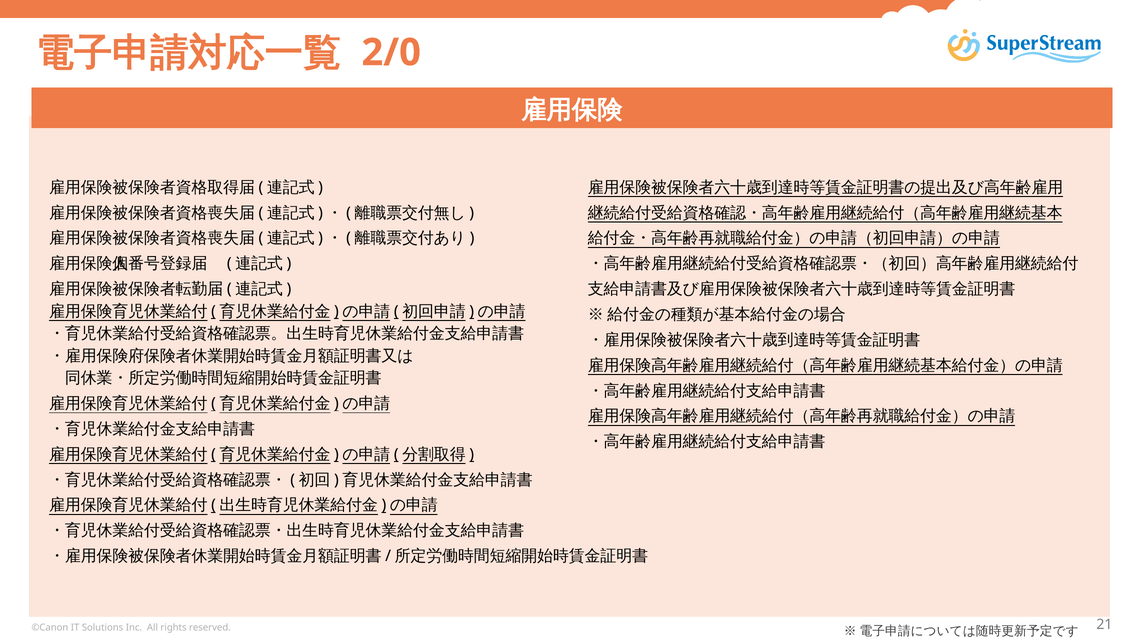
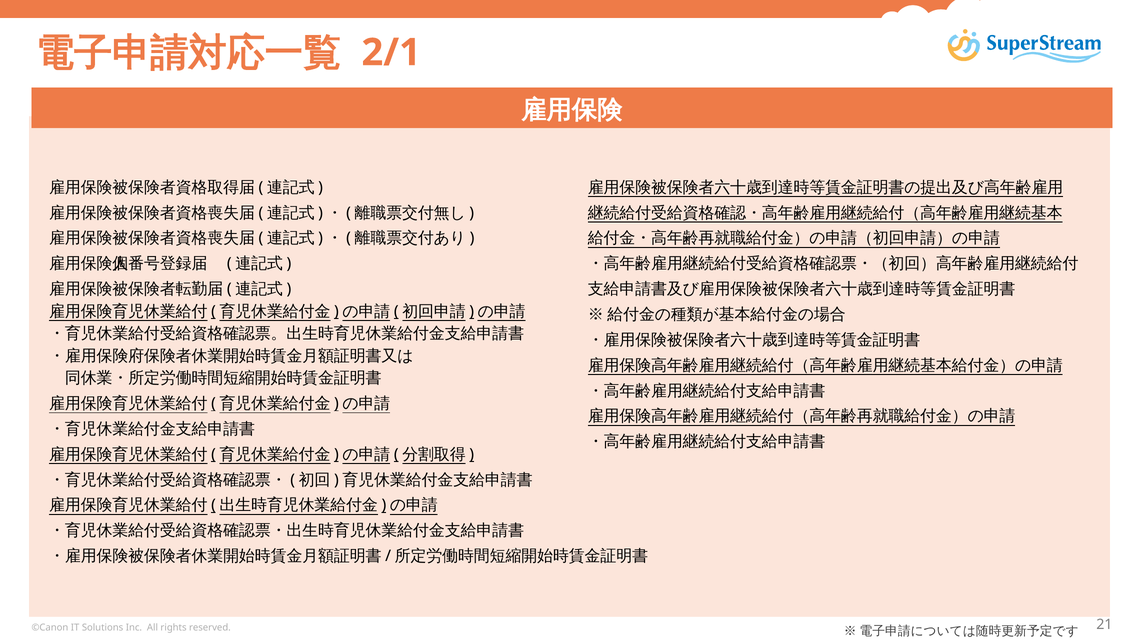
2/0: 2/0 -> 2/1 (391, 53)
